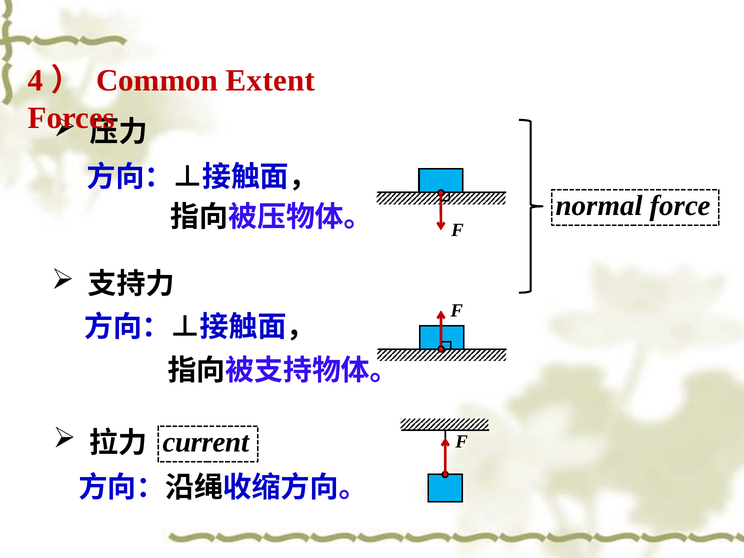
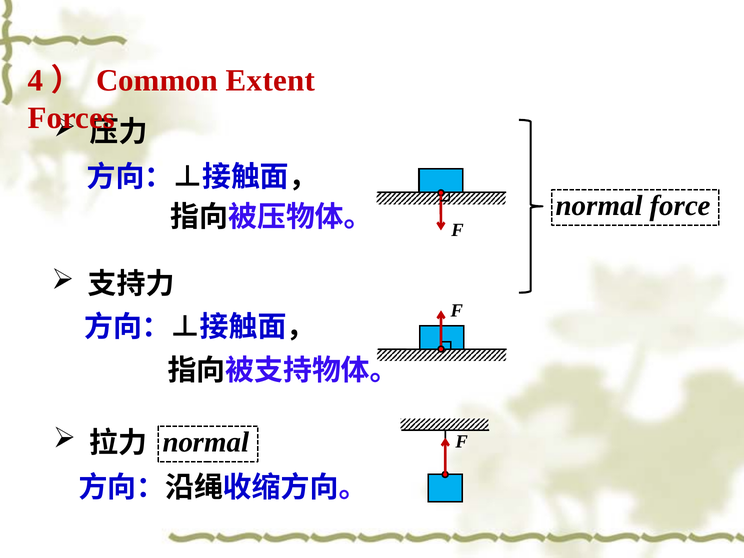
current: current -> normal (206, 442)
